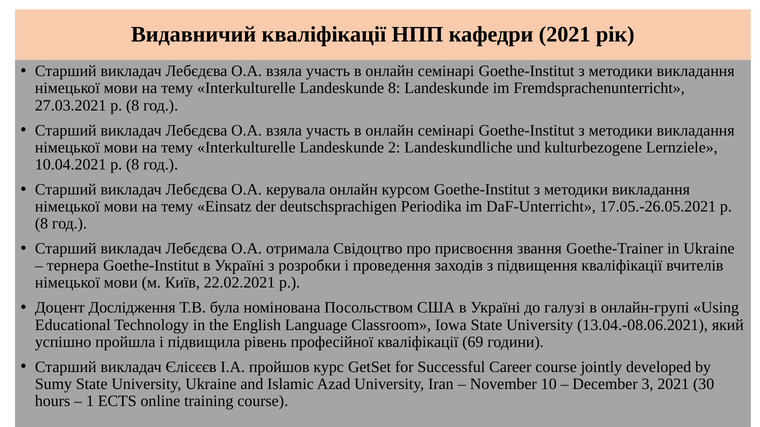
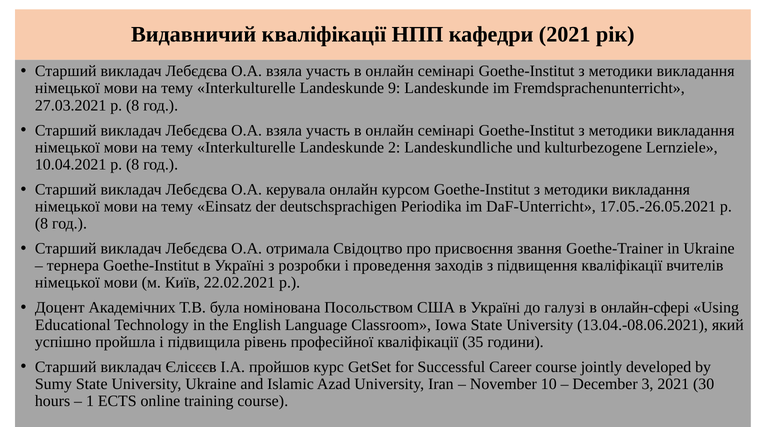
Landeskunde 8: 8 -> 9 (394, 88)
Дослідження: Дослідження -> Академічних (132, 308)
онлайн-групі: онлайн-групі -> онлайн-сфері (645, 308)
69: 69 -> 35 (473, 342)
